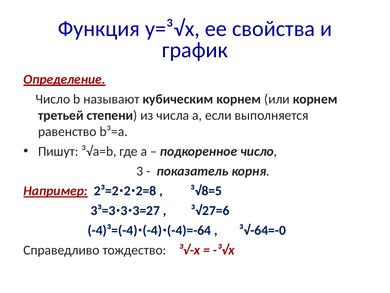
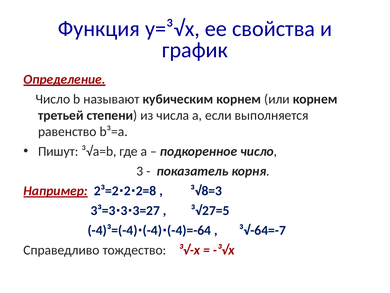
³√8=5: ³√8=5 -> ³√8=3 (206, 191)
³√27=6: ³√27=6 -> ³√27=5 (210, 210)
³√-64=-0: ³√-64=-0 -> ³√-64=-7 (262, 230)
